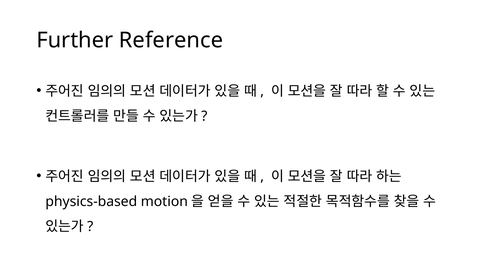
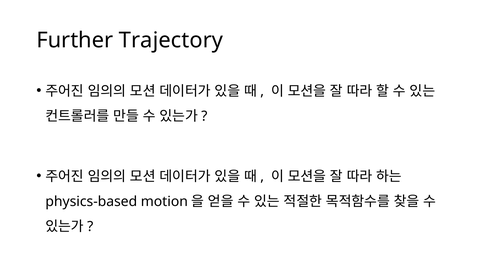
Reference: Reference -> Trajectory (171, 40)
